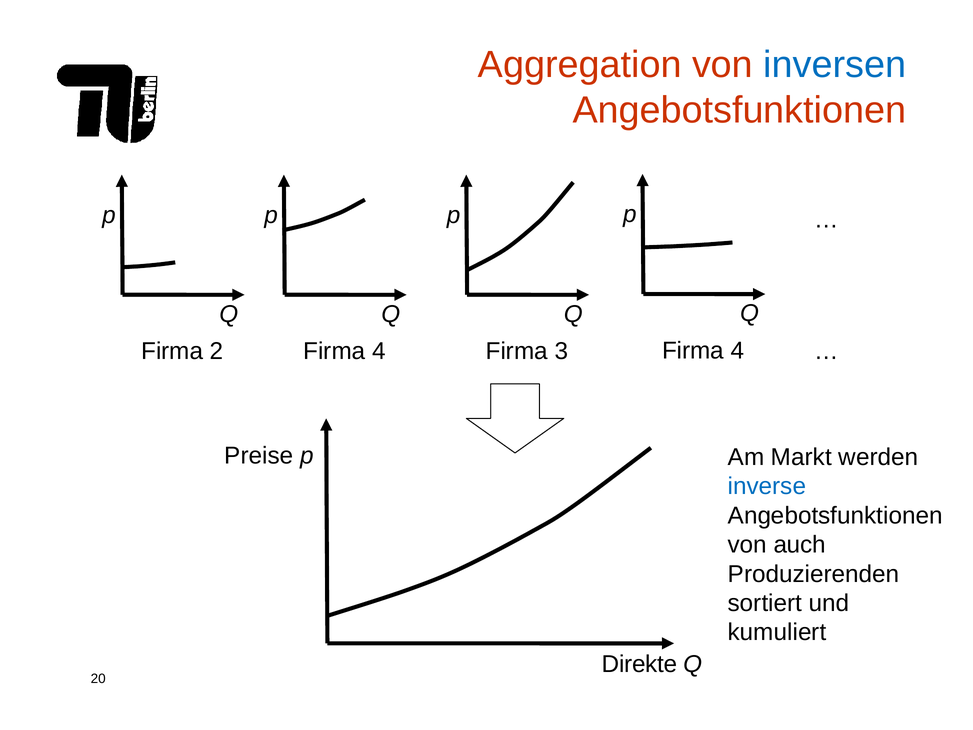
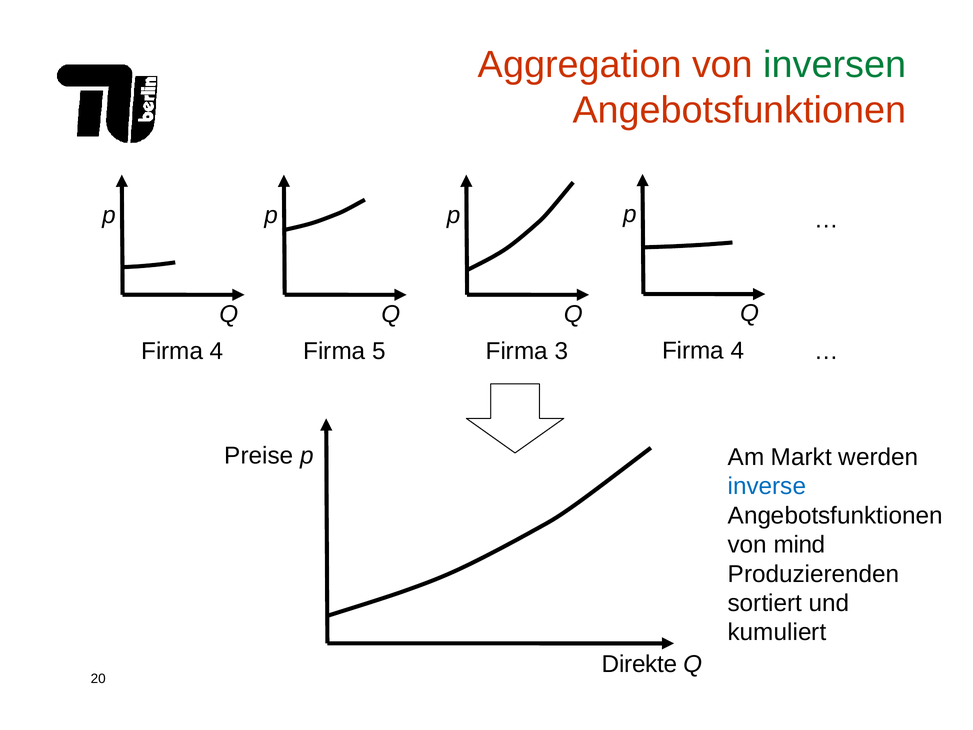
inversen colour: blue -> green (835, 65)
2: 2 -> 4 (217, 351)
4: 4 -> 5 (379, 351)
auch: auch -> mind (800, 545)
